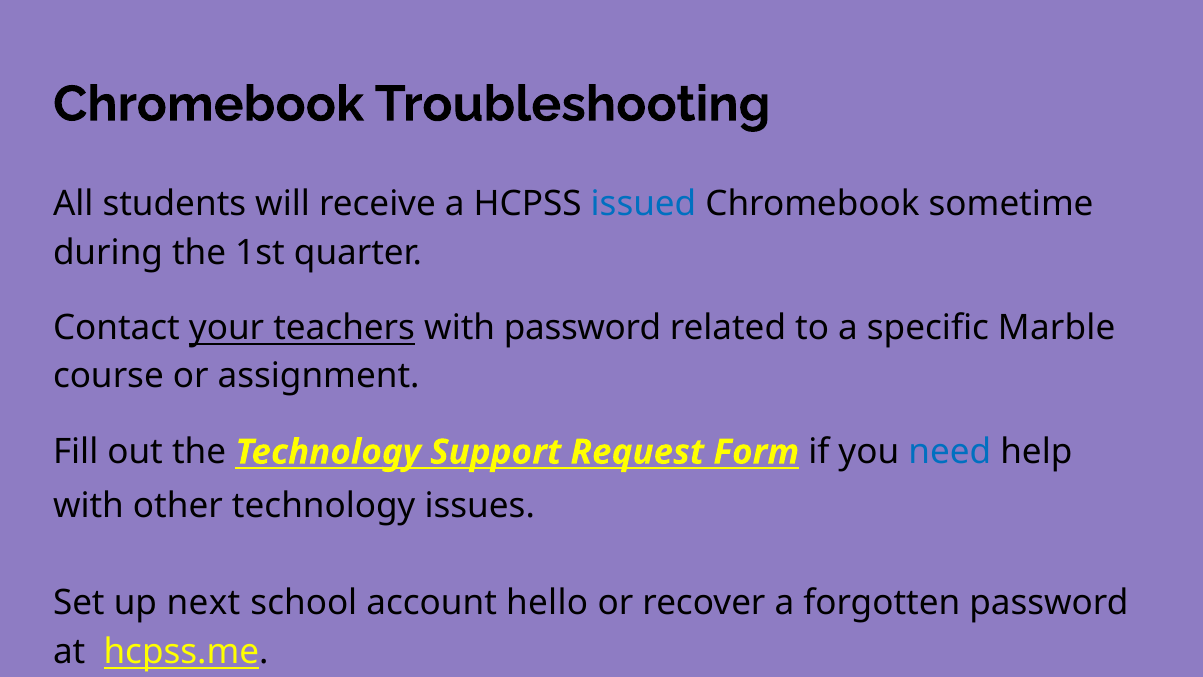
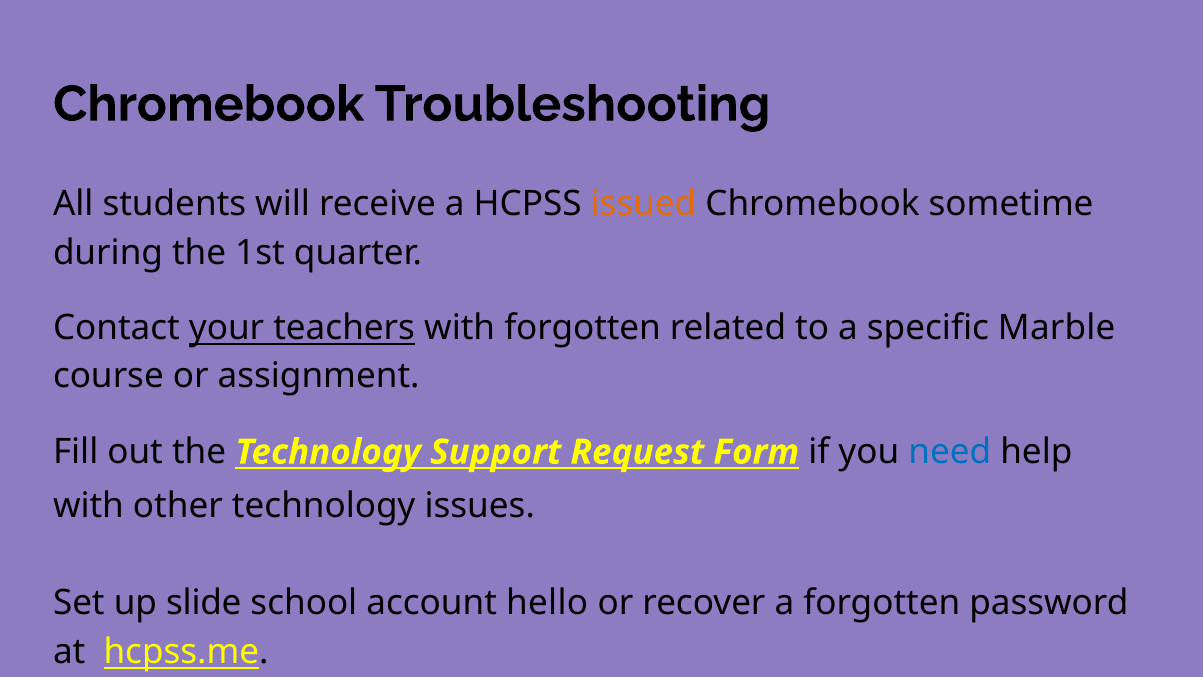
issued colour: blue -> orange (644, 204)
with password: password -> forgotten (583, 328)
next: next -> slide (204, 603)
